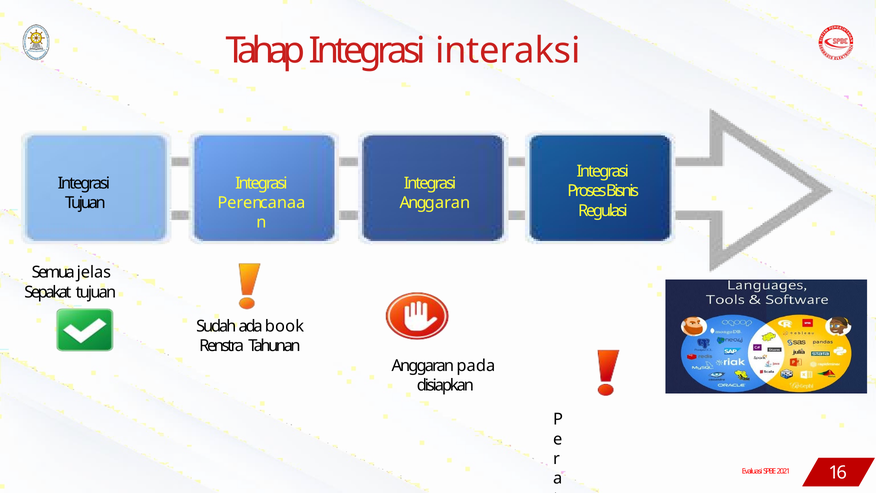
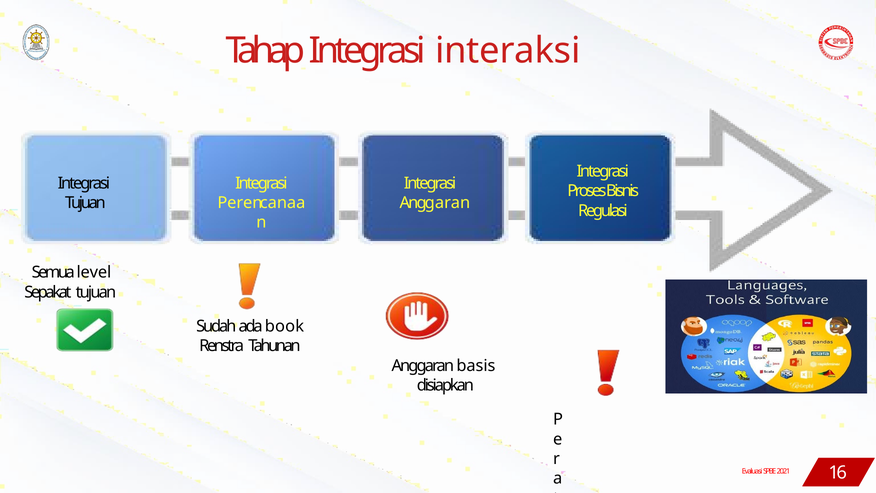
jelas: jelas -> level (94, 272)
pada: pada -> basis (476, 365)
